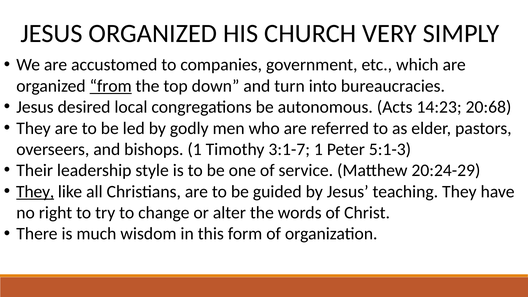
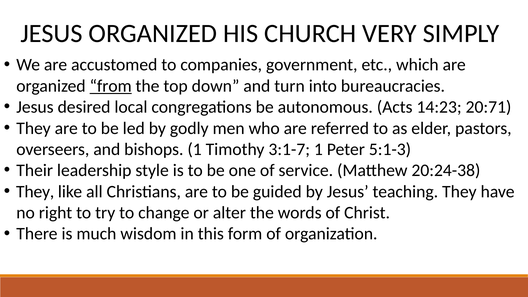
20:68: 20:68 -> 20:71 (488, 107)
20:24-29: 20:24-29 -> 20:24-38 (446, 170)
They underline: present -> none (35, 192)
